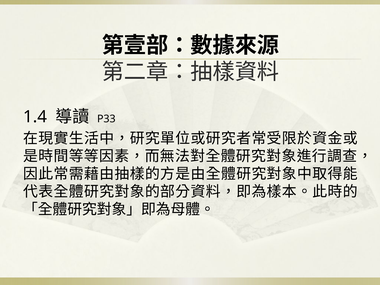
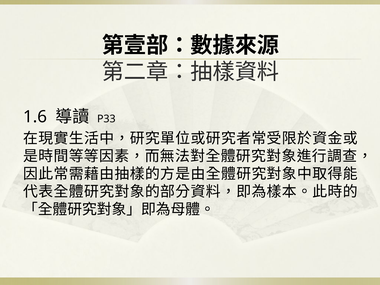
1.4: 1.4 -> 1.6 (35, 117)
